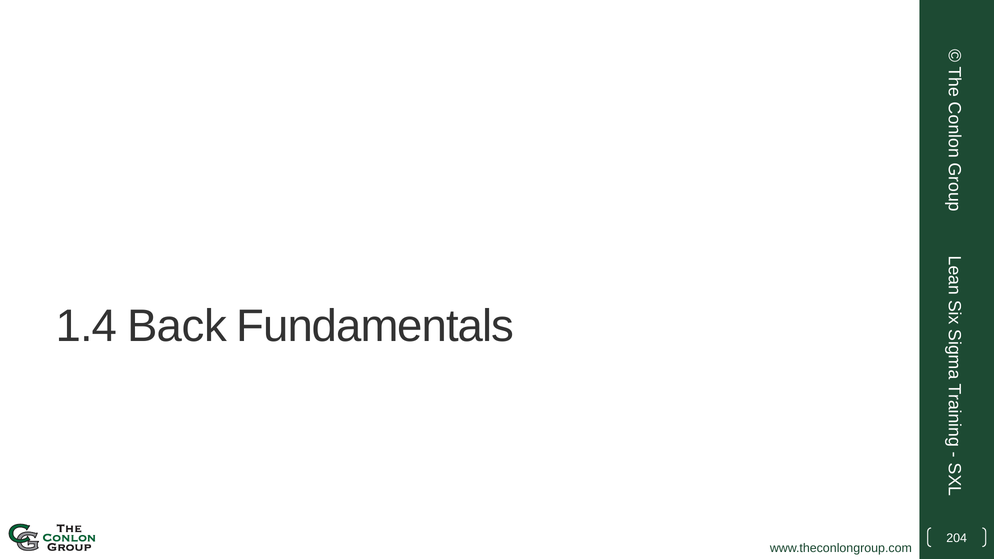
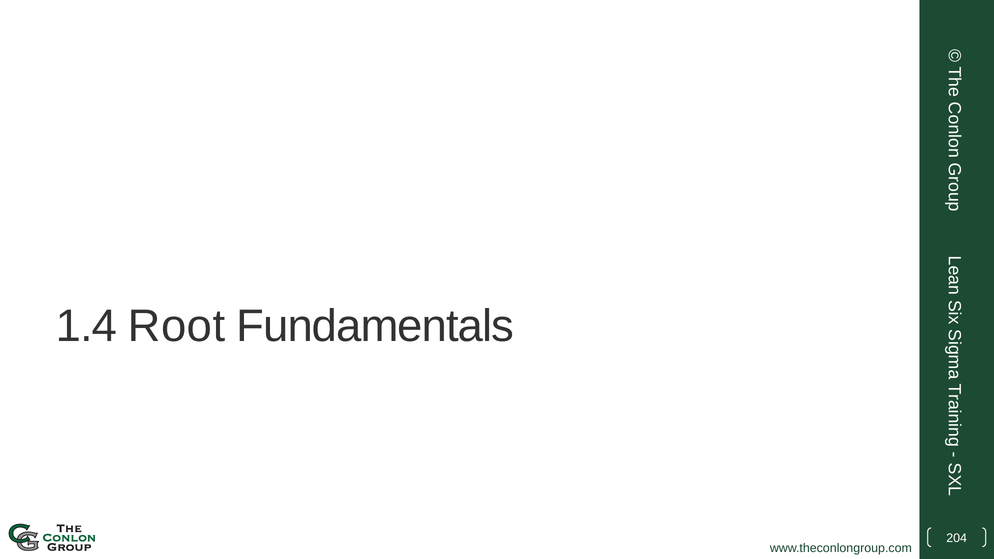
Back: Back -> Root (177, 326)
